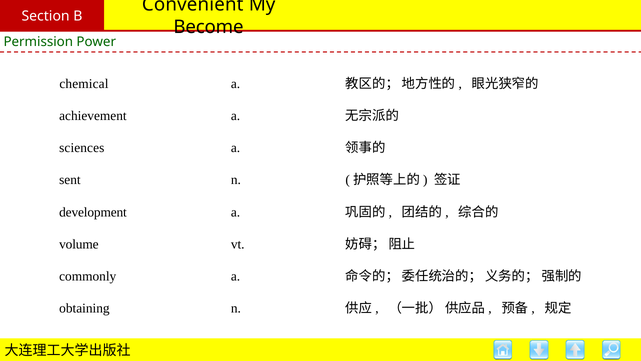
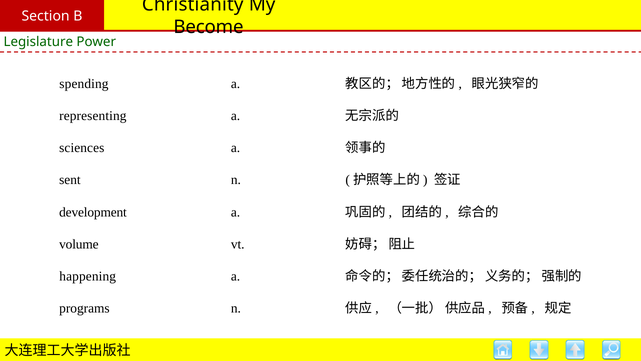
Convenient: Convenient -> Christianity (193, 5)
Permission: Permission -> Legislature (38, 42)
chemical: chemical -> spending (84, 84)
achievement: achievement -> representing (93, 116)
commonly: commonly -> happening (88, 276)
obtaining: obtaining -> programs (84, 308)
